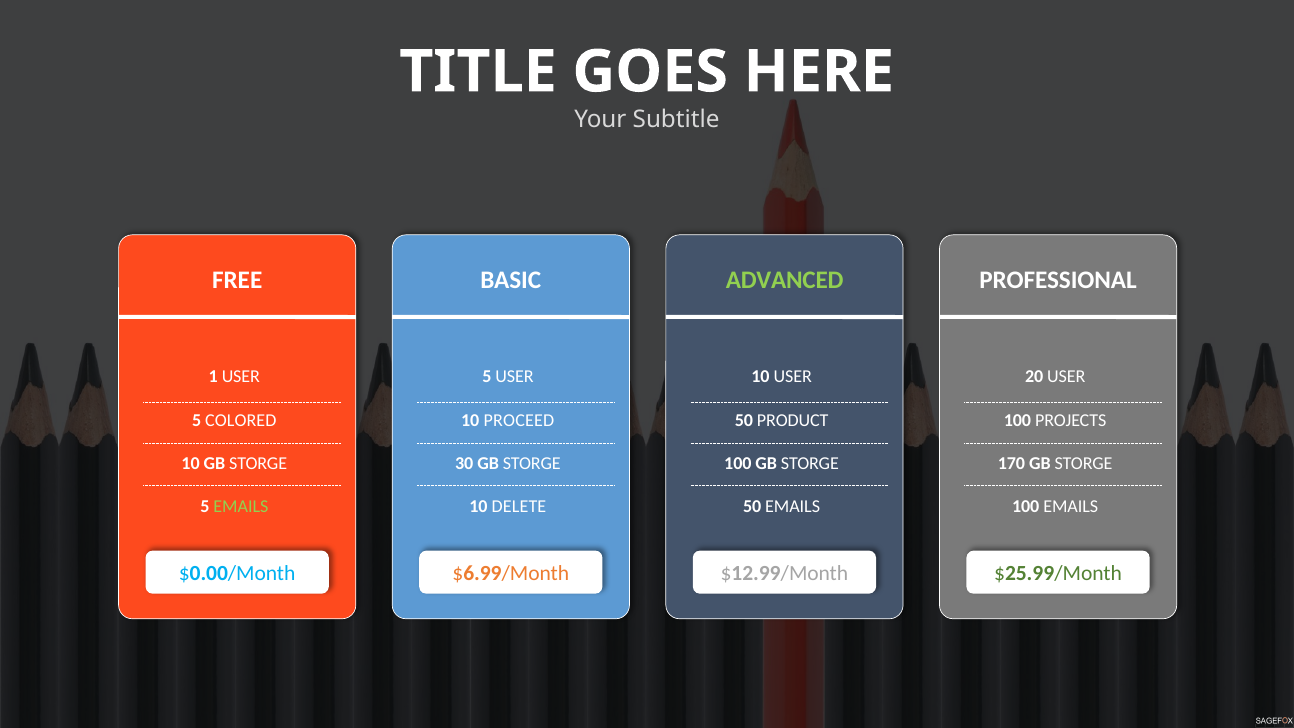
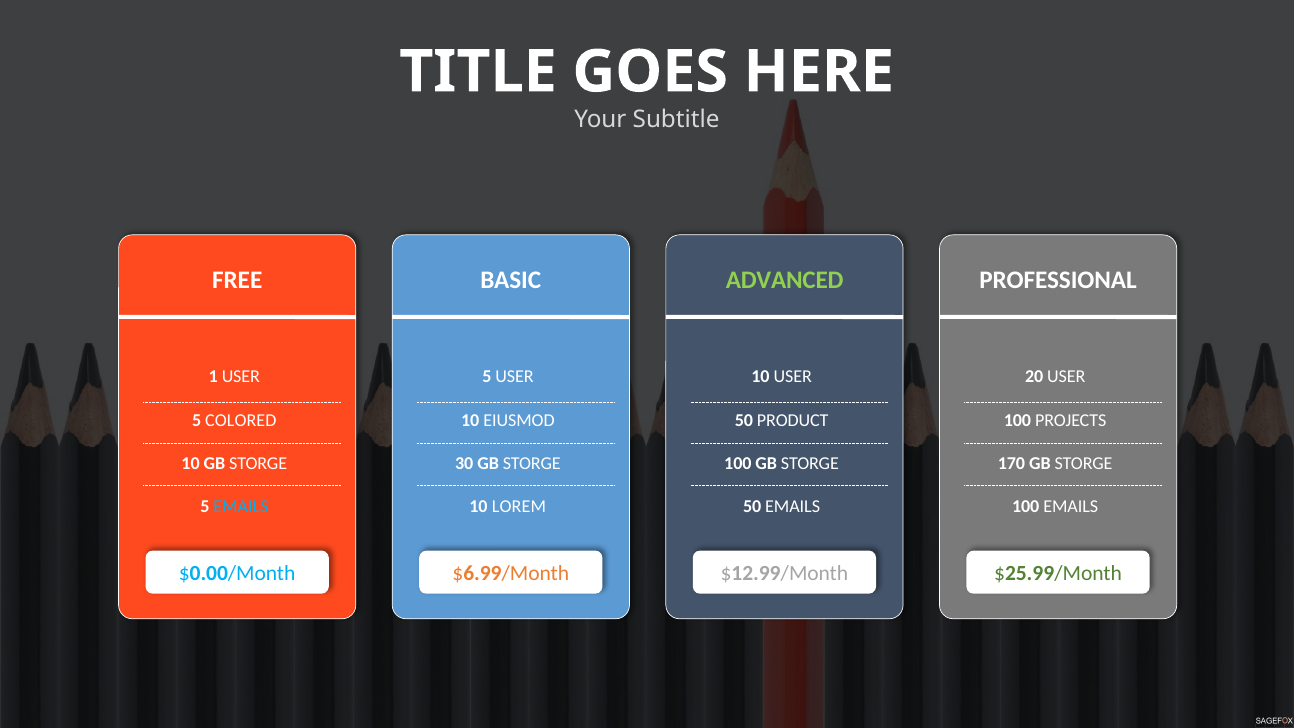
PROCEED: PROCEED -> EIUSMOD (519, 420)
EMAILS colour: light green -> light blue (241, 506)
DELETE: DELETE -> LOREM (519, 506)
